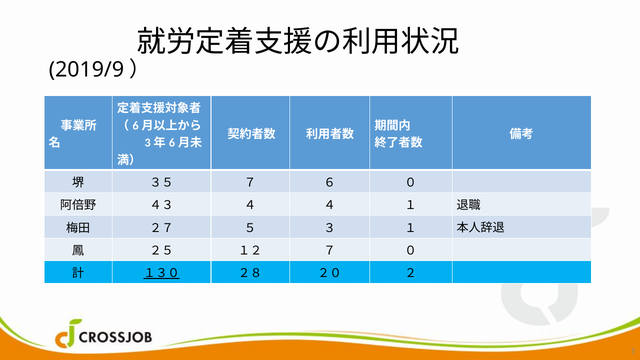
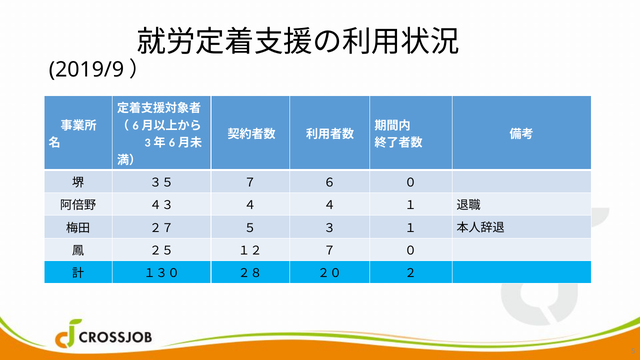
１３０ underline: present -> none (162, 273)
